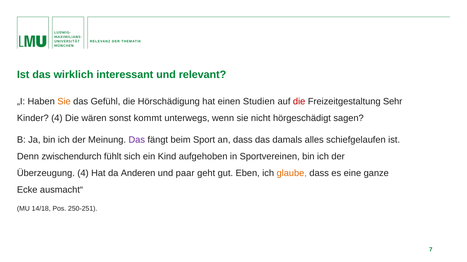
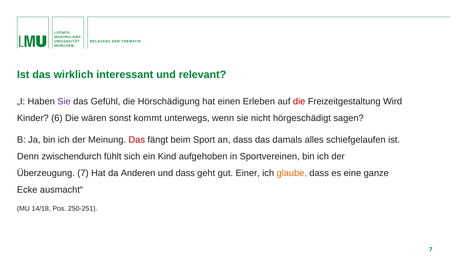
Sie colour: orange -> purple (64, 102)
Studien: Studien -> Erleben (259, 102)
Sehr: Sehr -> Wird (393, 102)
Kinder 4: 4 -> 6 (57, 118)
Das colour: purple -> red (137, 140)
Überzeugung 4: 4 -> 7 (83, 174)
und paar: paar -> dass (185, 174)
Eben: Eben -> Einer (248, 174)
